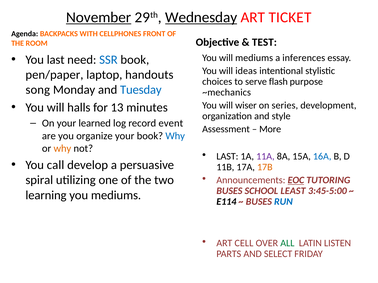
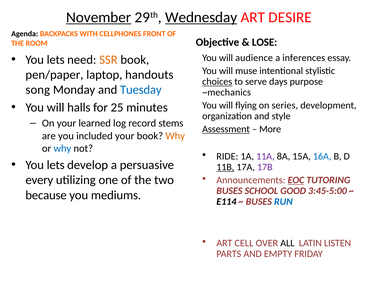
TICKET: TICKET -> DESIRE (290, 17)
TEST: TEST -> LOSE (265, 42)
last: last -> lets (56, 60)
SSR colour: blue -> orange (108, 60)
will mediums: mediums -> audience (254, 58)
ideas: ideas -> muse (246, 71)
choices underline: none -> present (217, 82)
flash: flash -> days (278, 82)
13: 13 -> 25 (117, 108)
wiser: wiser -> flying (246, 106)
event: event -> stems (171, 123)
Assessment underline: none -> present (226, 129)
organize: organize -> included (94, 136)
Why colour: blue -> orange (175, 136)
why colour: orange -> blue (62, 149)
LAST: LAST -> RIDE (227, 157)
call: call -> lets (56, 165)
11B underline: none -> present (225, 167)
17B colour: orange -> purple (265, 167)
spiral: spiral -> every (39, 180)
LEAST: LEAST -> GOOD (293, 191)
learning: learning -> because (46, 195)
ALL colour: green -> black (287, 244)
SELECT: SELECT -> EMPTY (278, 254)
